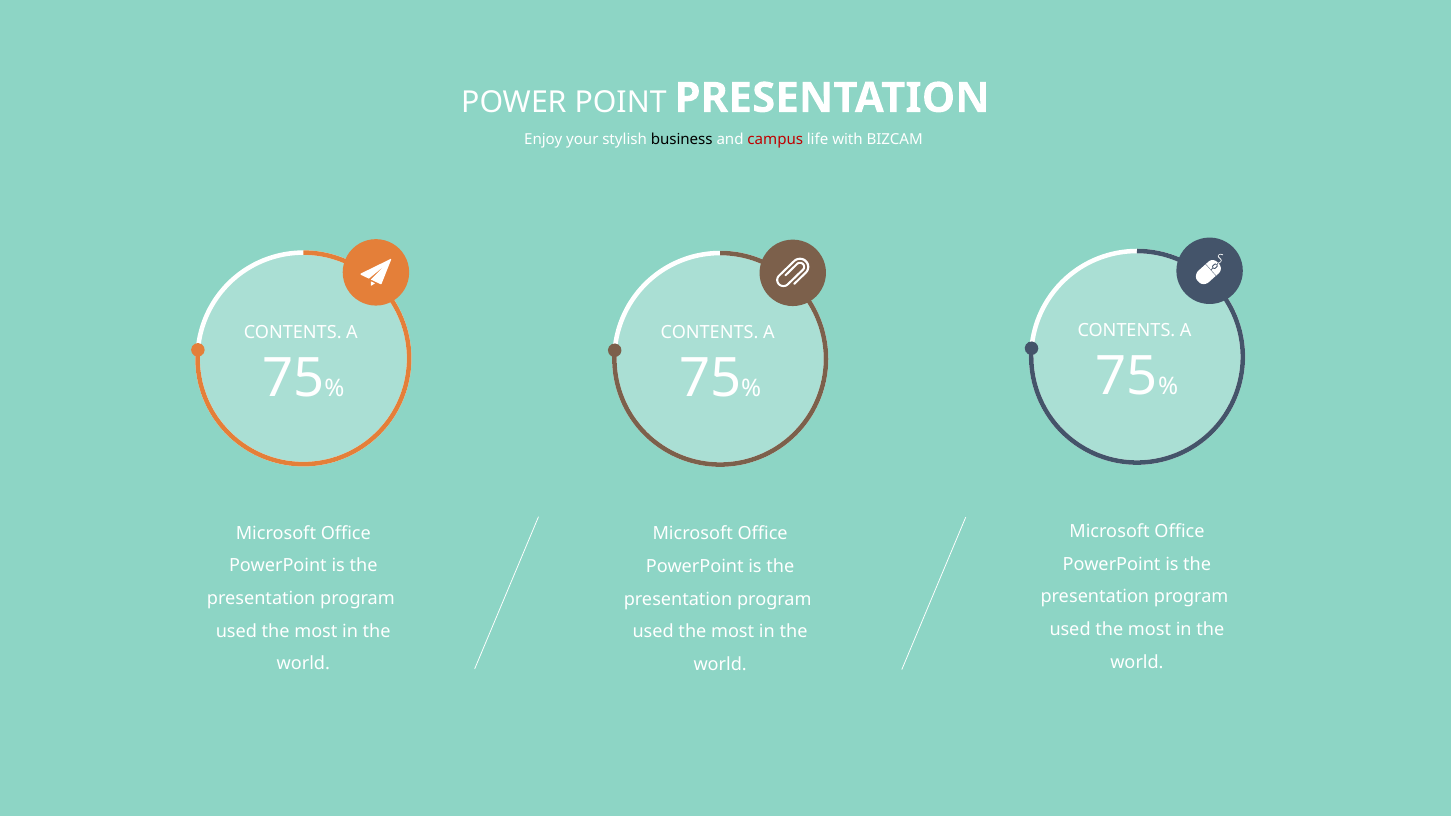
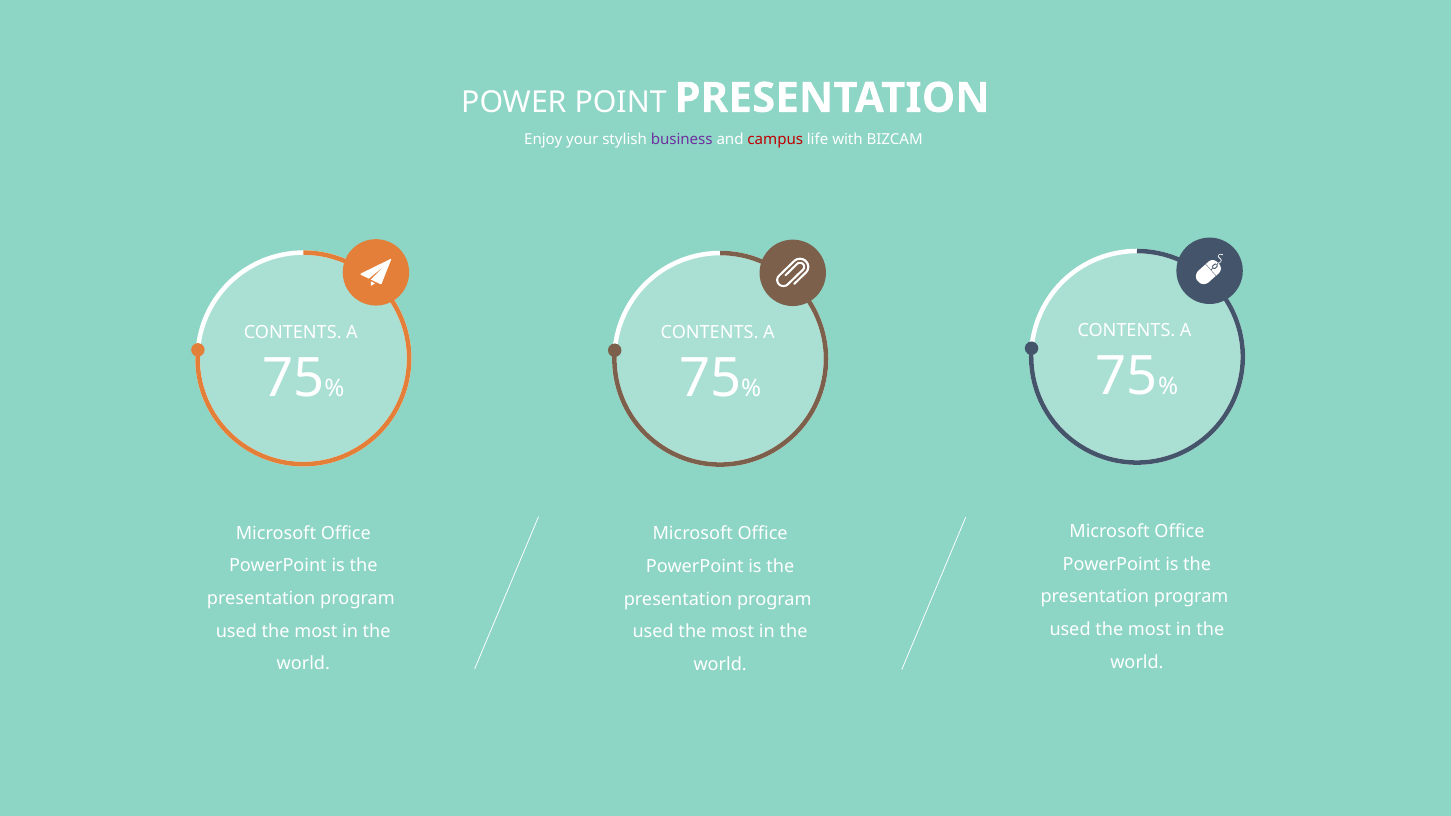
business colour: black -> purple (682, 140)
